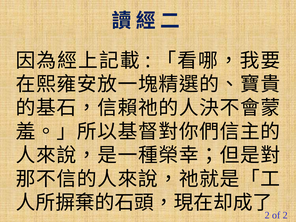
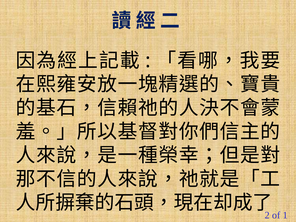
of 2: 2 -> 1 (285, 215)
